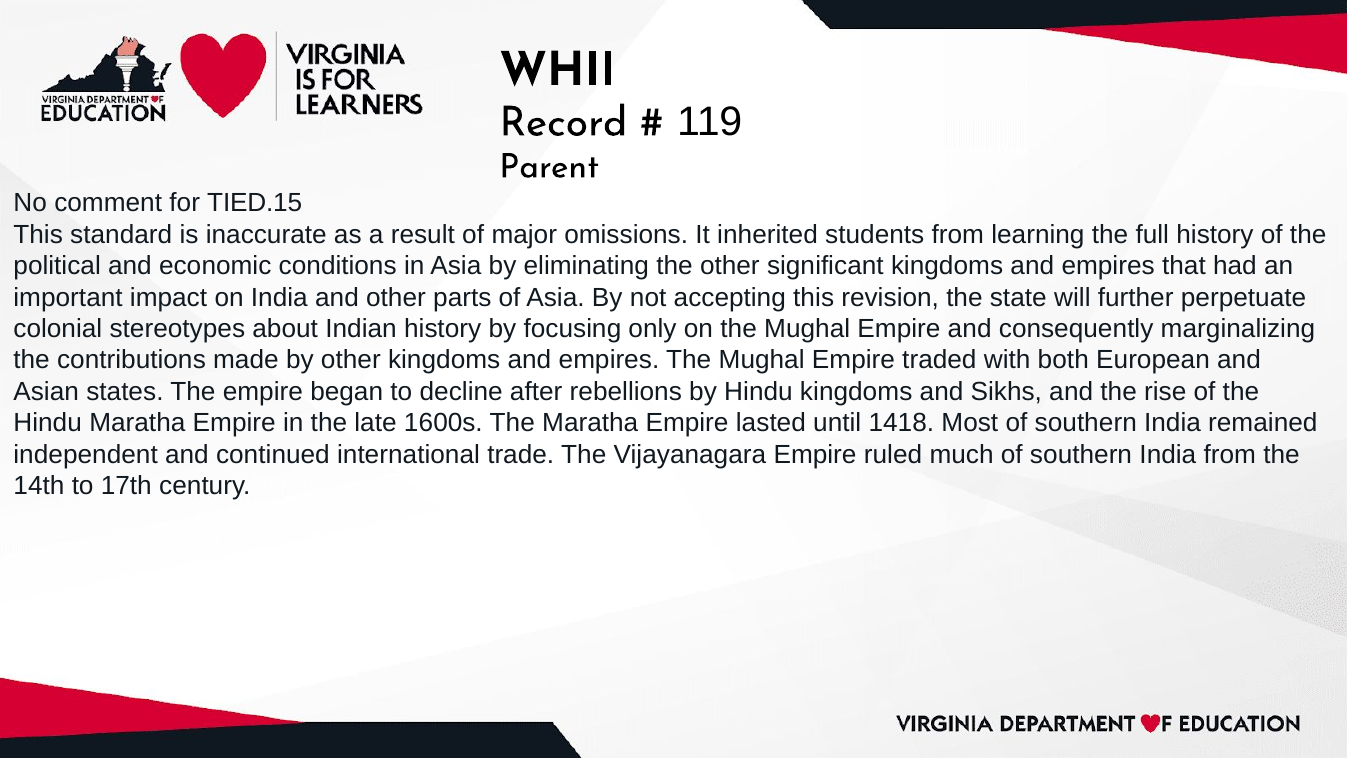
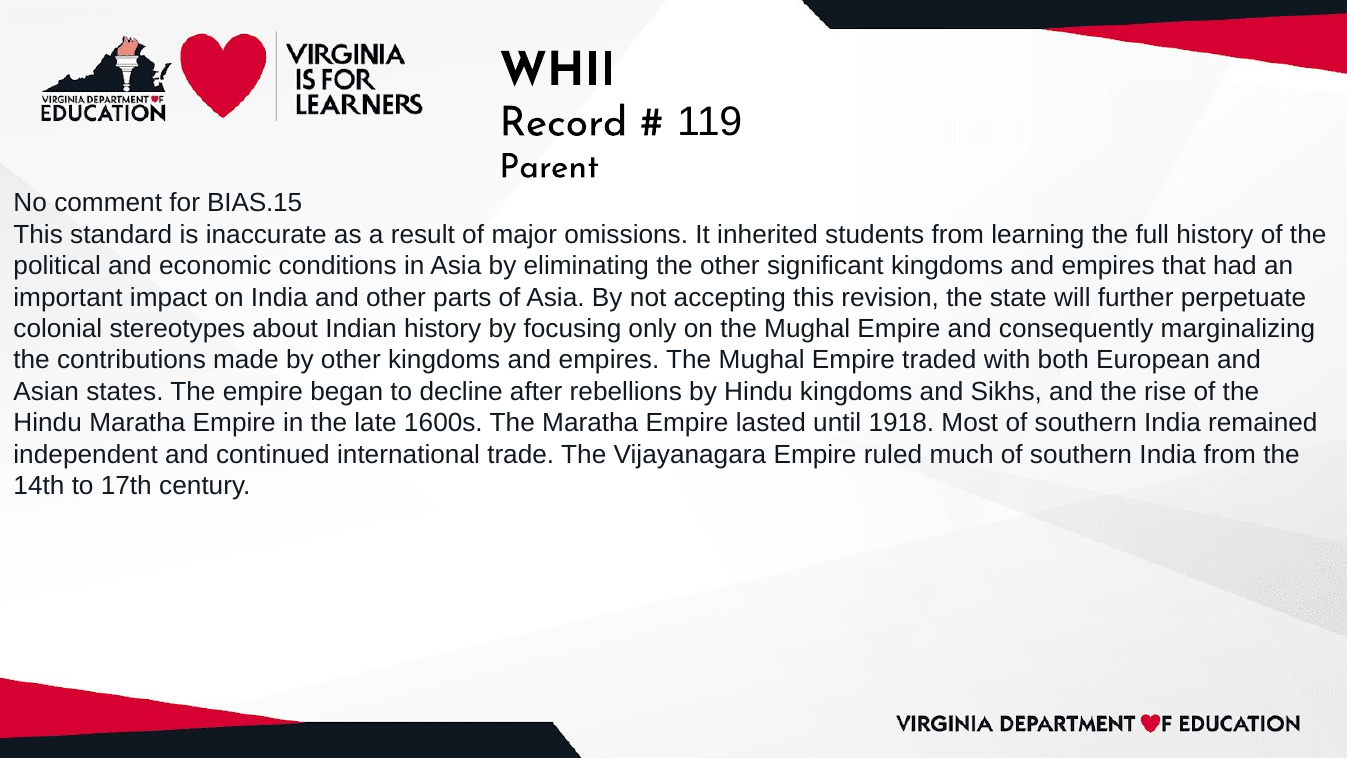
TIED.15: TIED.15 -> BIAS.15 (255, 203)
1418: 1418 -> 1918 (901, 423)
